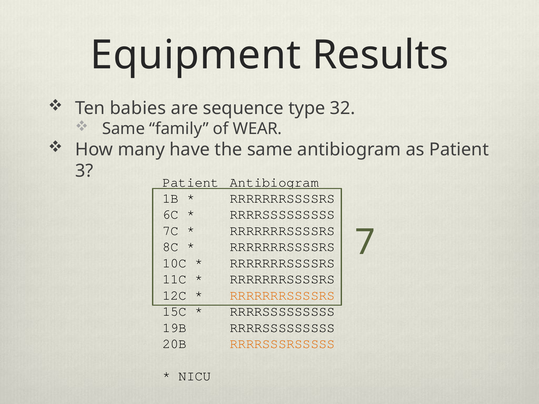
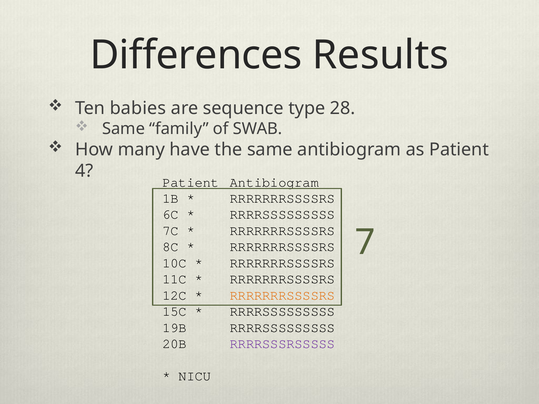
Equipment: Equipment -> Differences (196, 55)
32: 32 -> 28 (343, 108)
WEAR: WEAR -> SWAB (257, 129)
3: 3 -> 4 (84, 171)
RRRRSSSRSSSSS colour: orange -> purple (282, 344)
